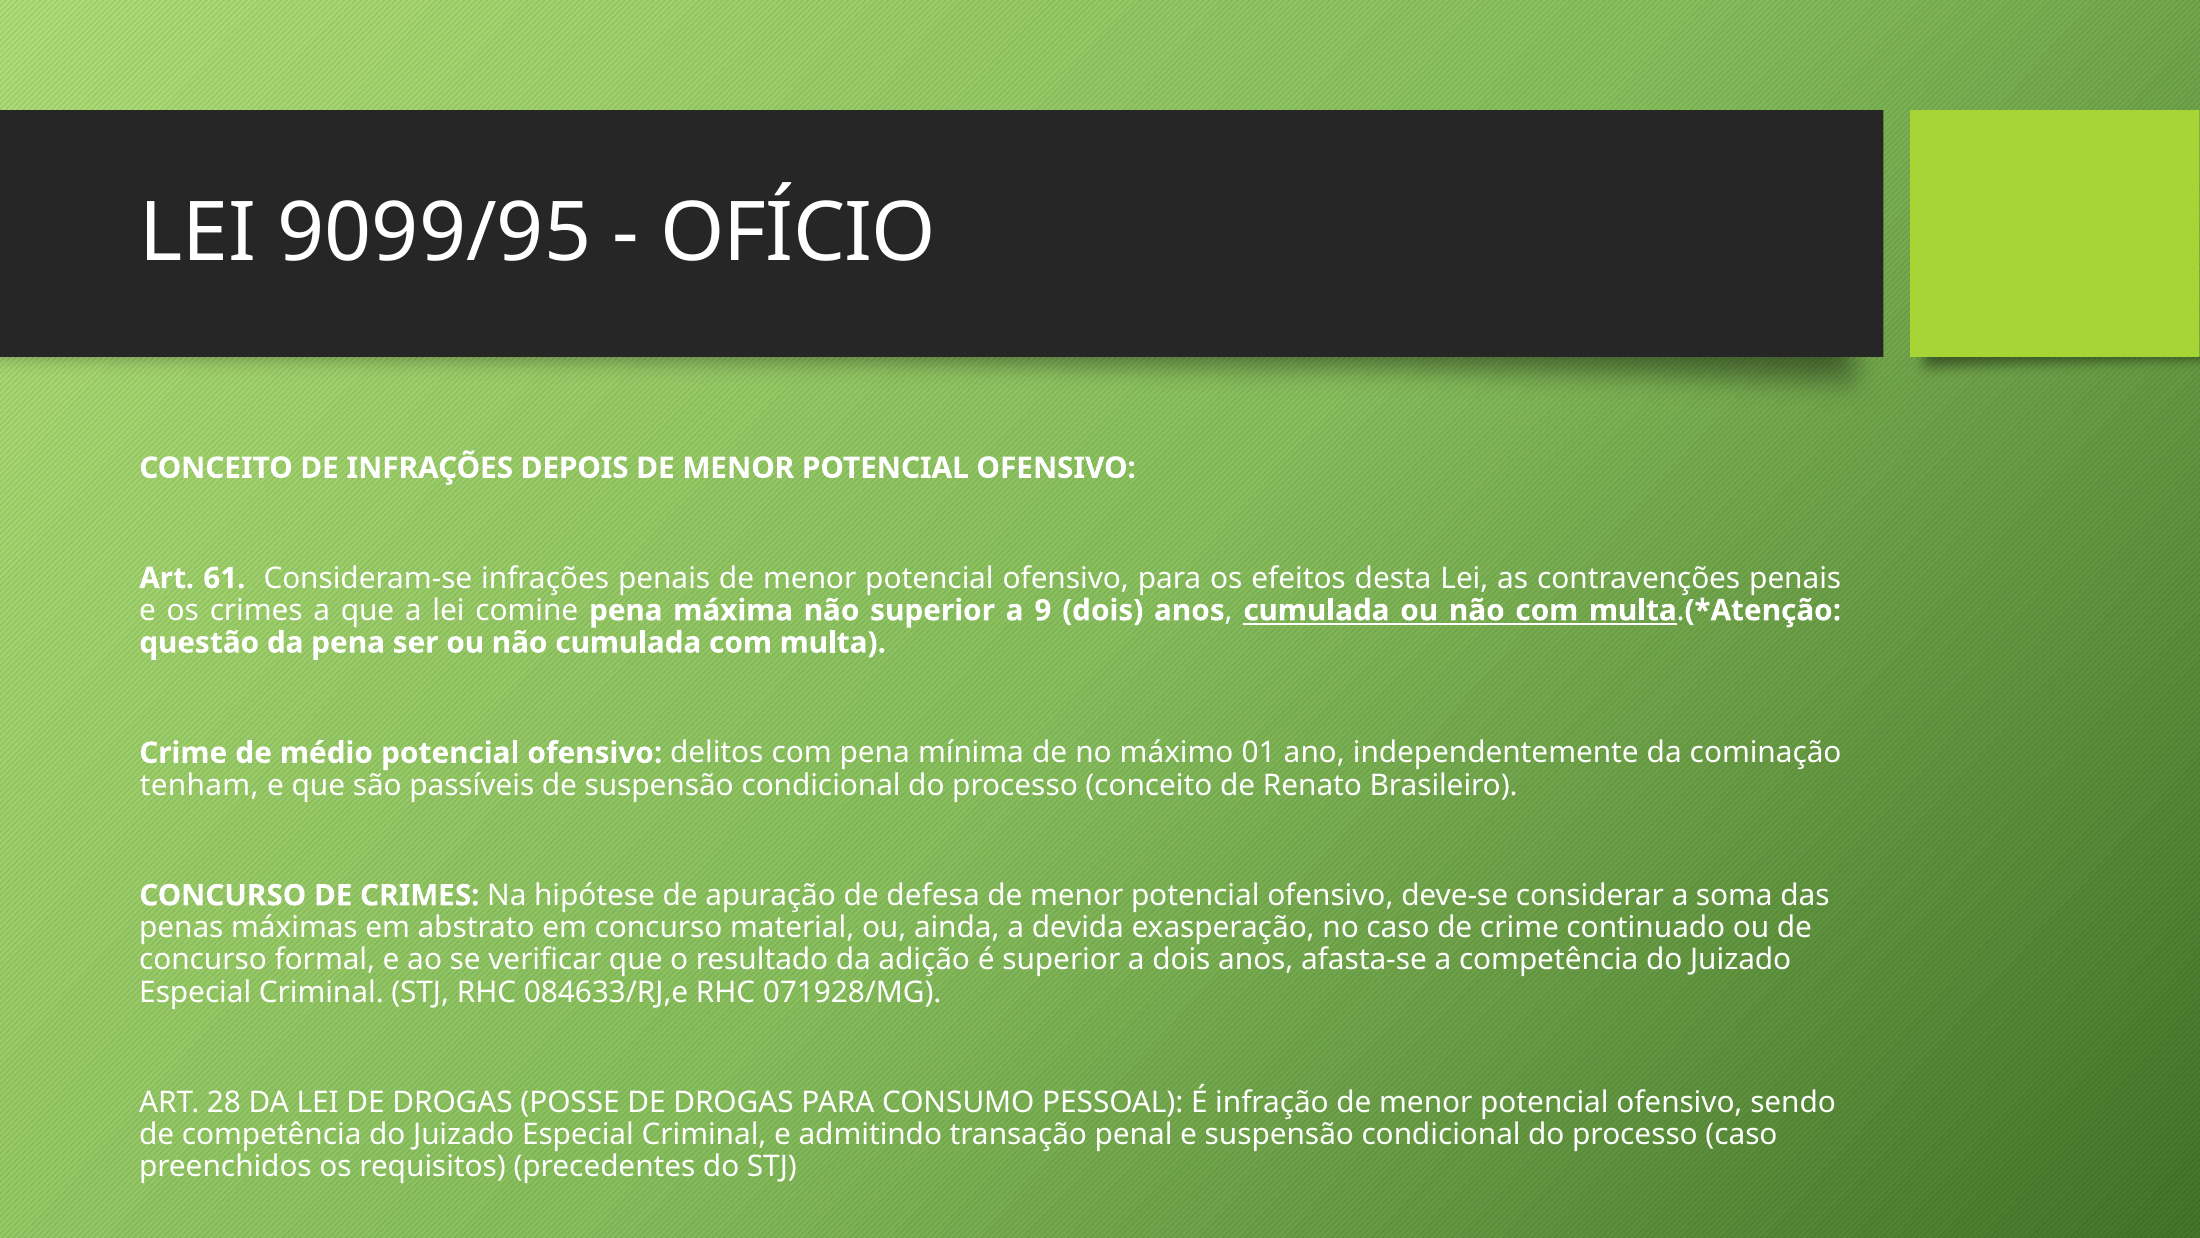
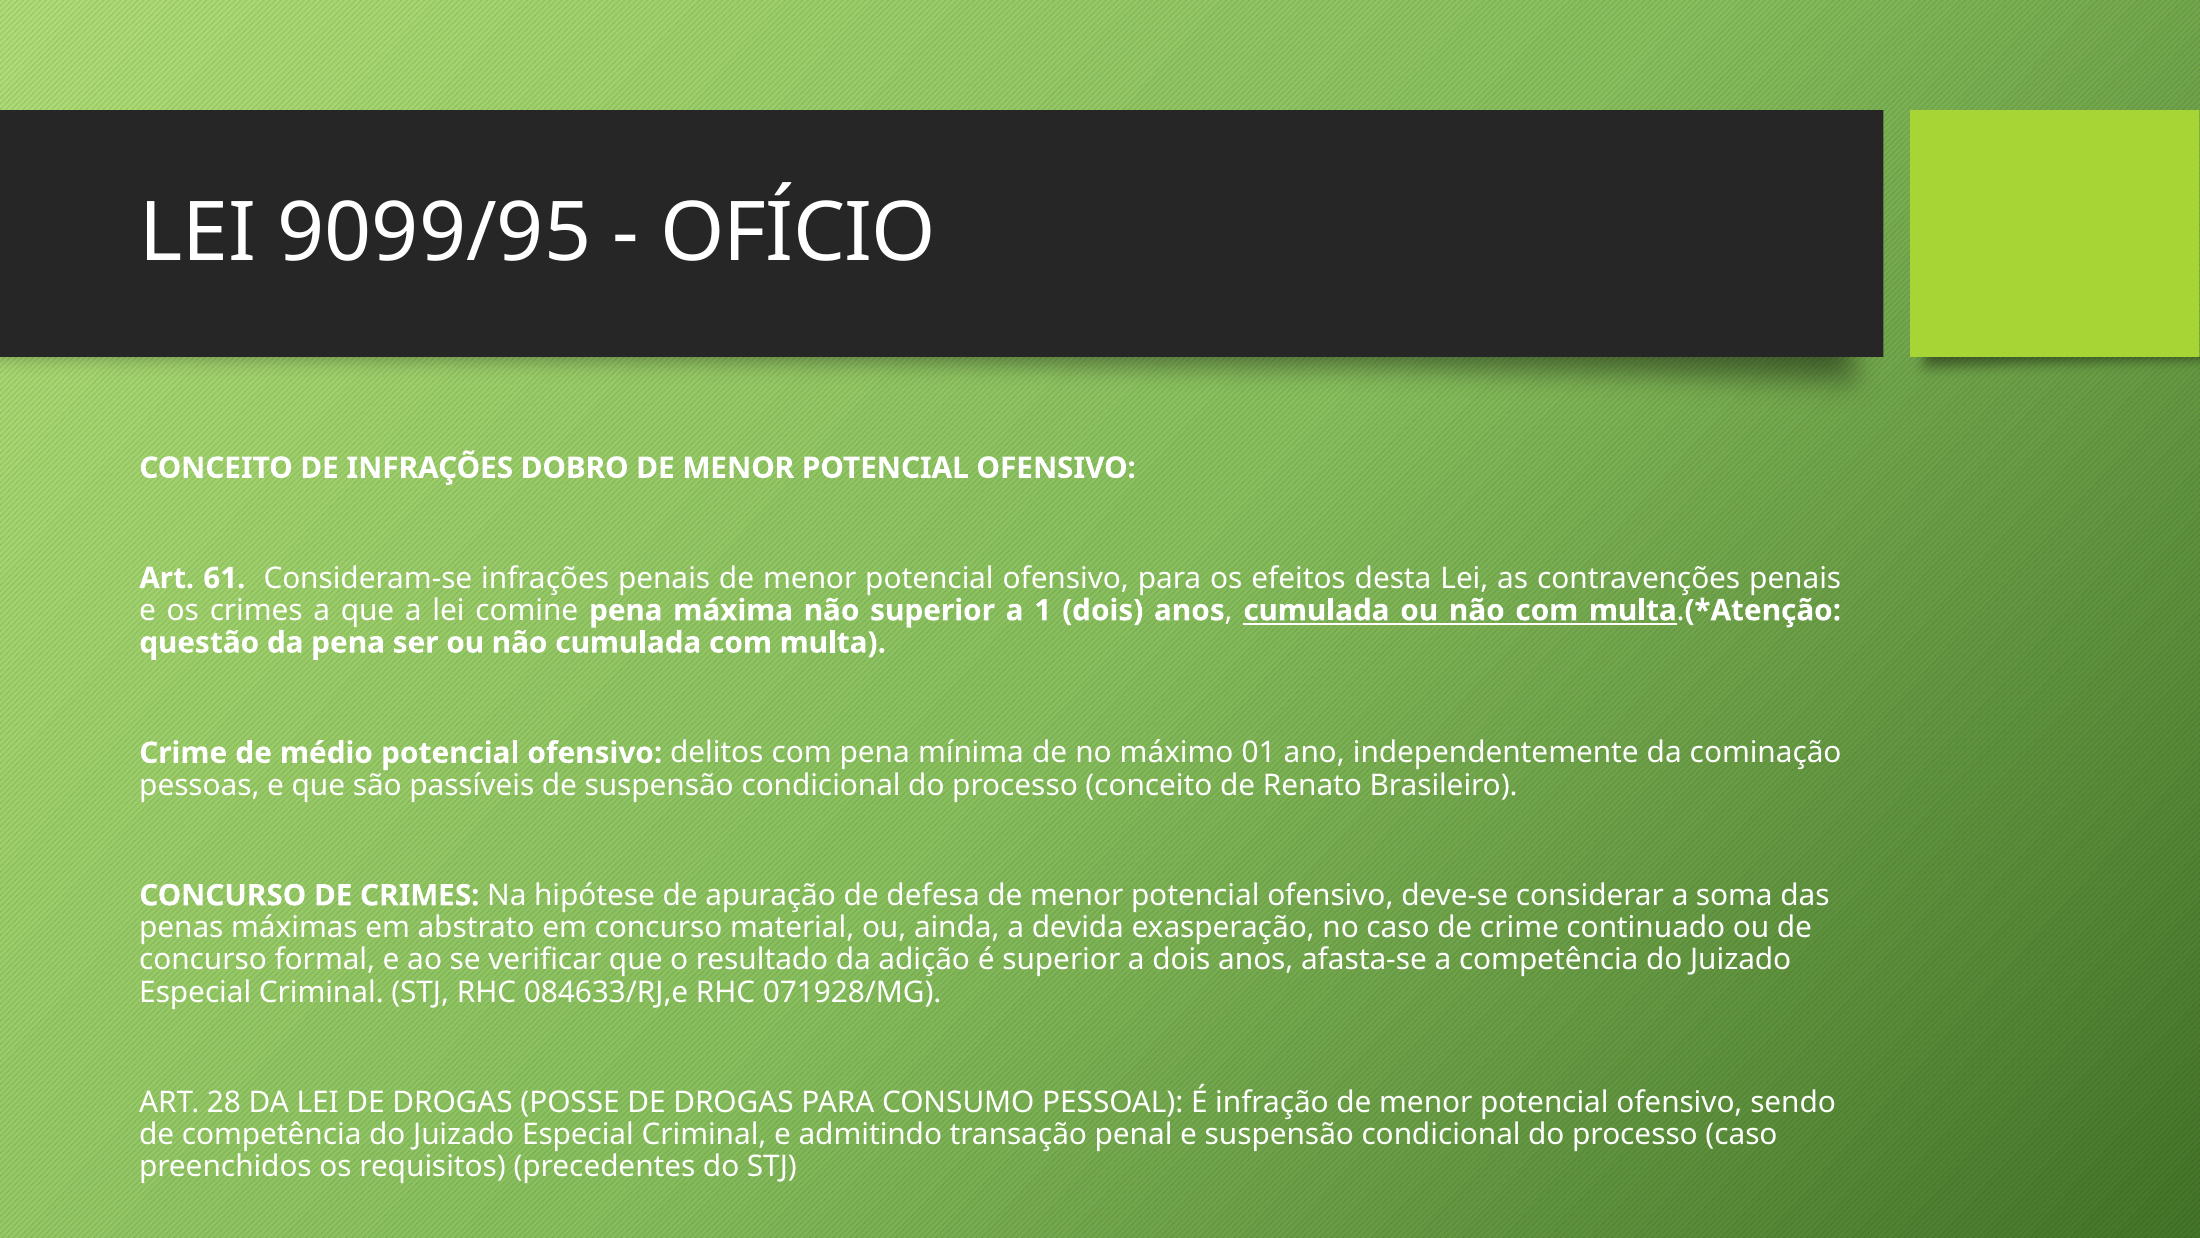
DEPOIS: DEPOIS -> DOBRO (575, 468)
9: 9 -> 1 (1043, 610)
tenham: tenham -> pessoas (199, 785)
